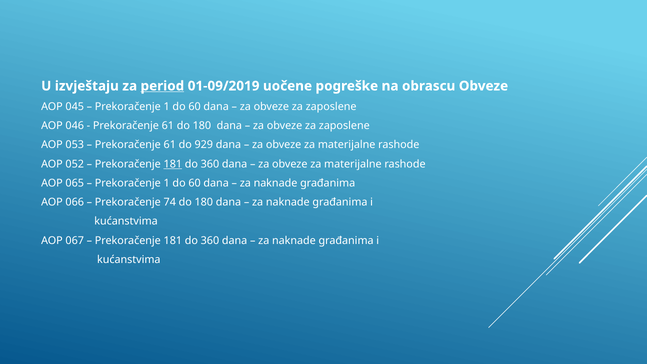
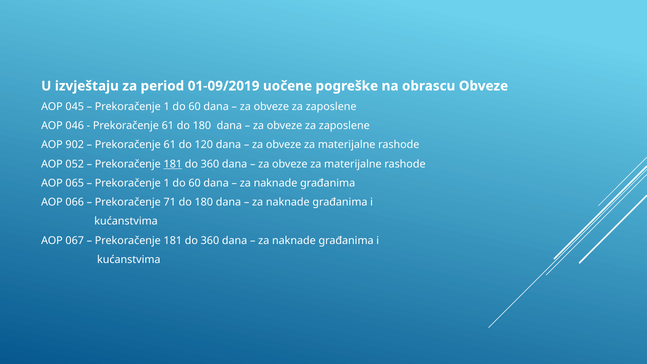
period underline: present -> none (162, 86)
053: 053 -> 902 (75, 145)
929: 929 -> 120 (204, 145)
74: 74 -> 71 (170, 202)
